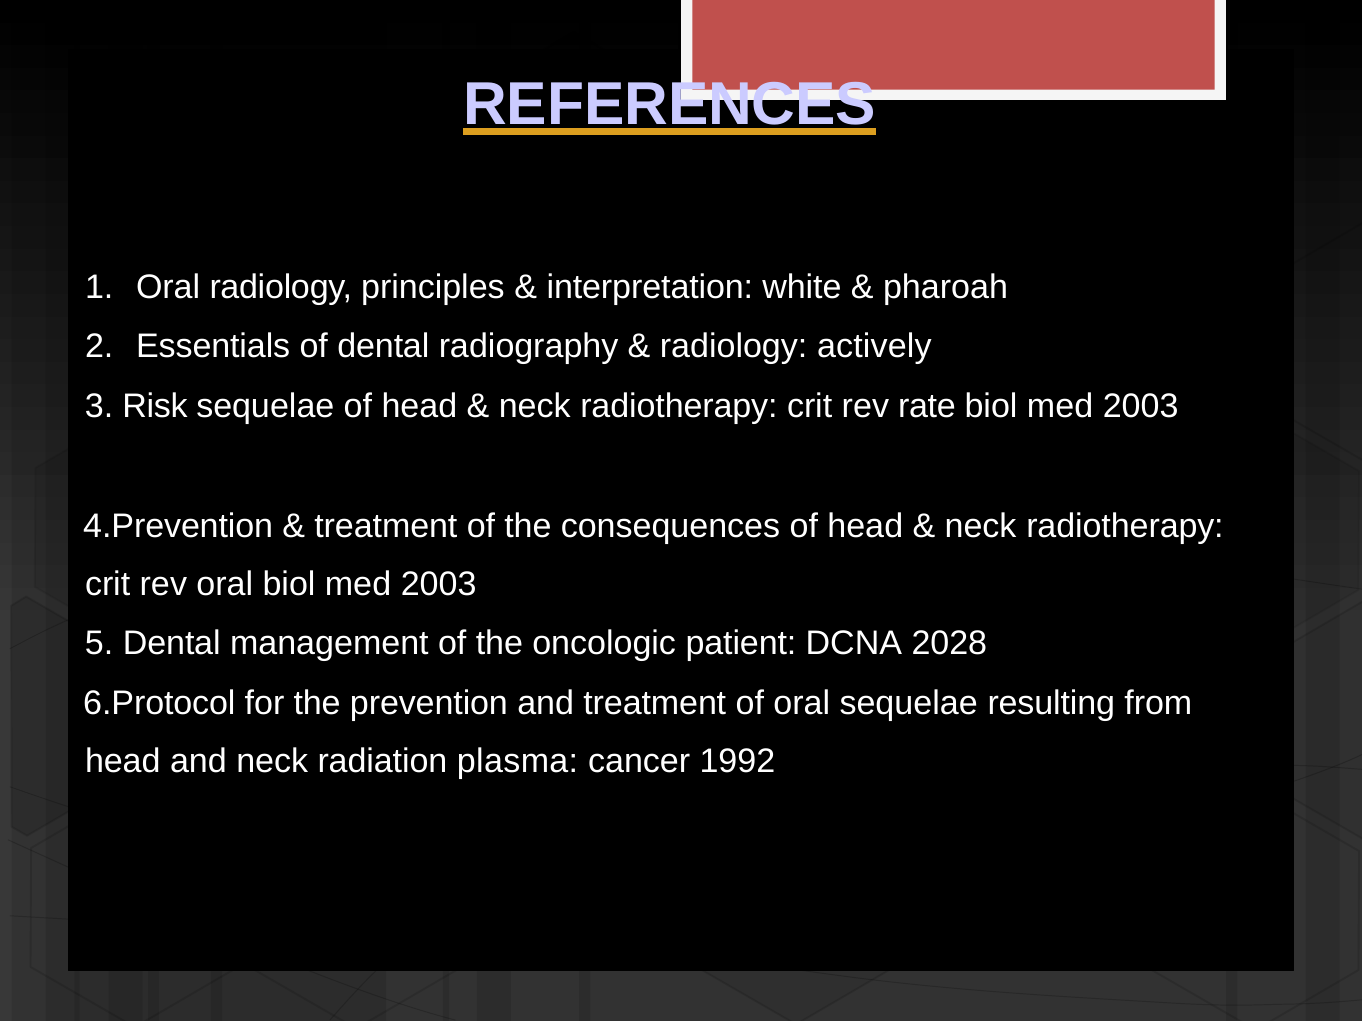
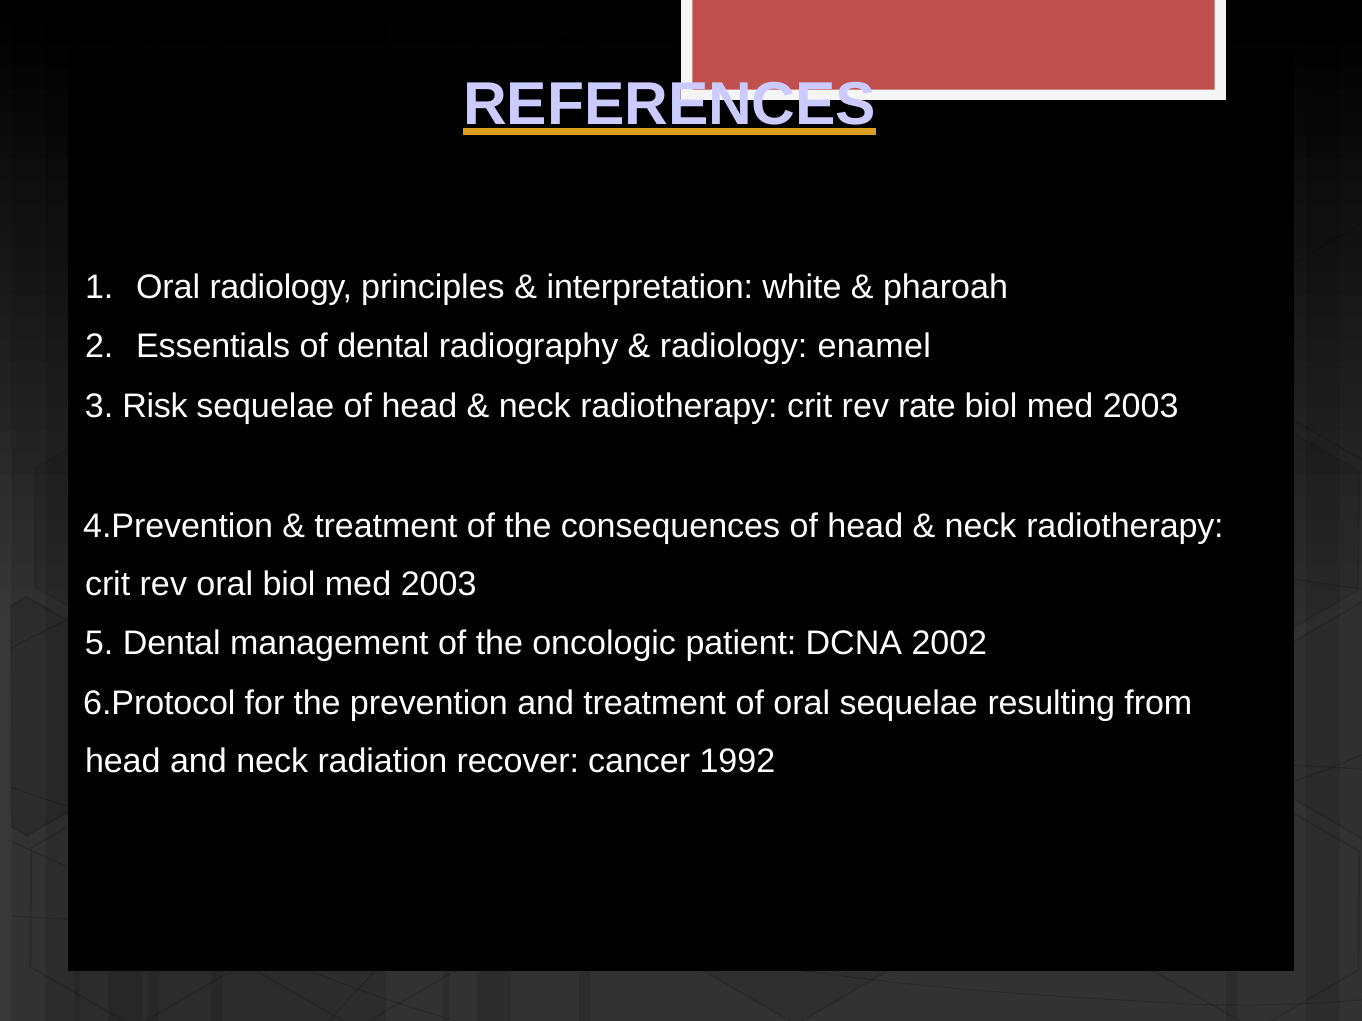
actively: actively -> enamel (874, 346)
2028: 2028 -> 2002 (949, 643)
plasma: plasma -> recover (518, 762)
